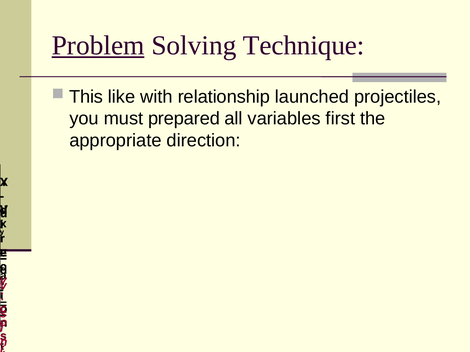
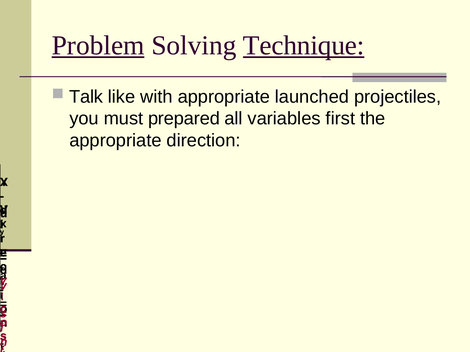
Technique underline: none -> present (304, 46)
This: This -> Talk (86, 97)
with relationship: relationship -> appropriate (224, 97)
